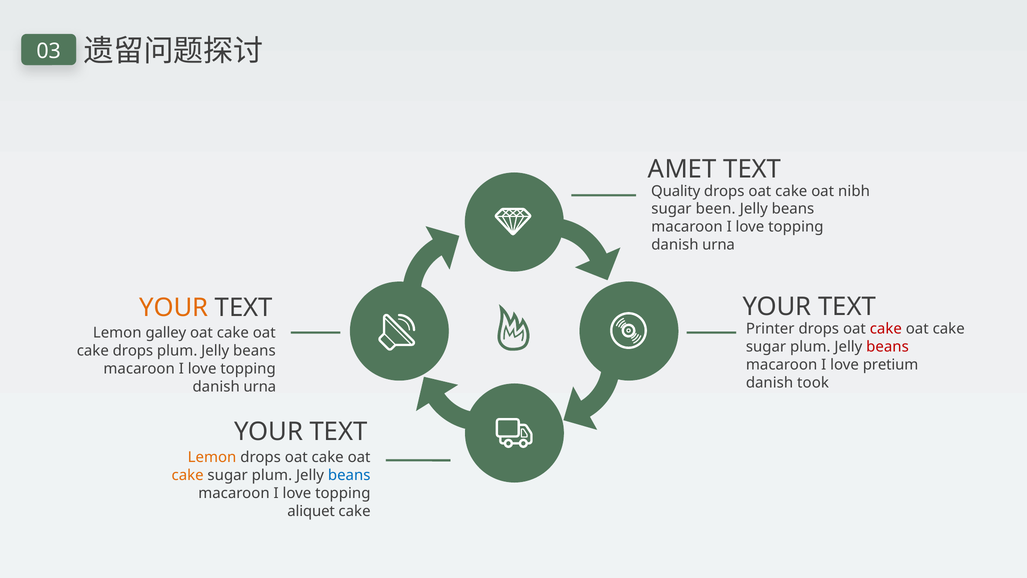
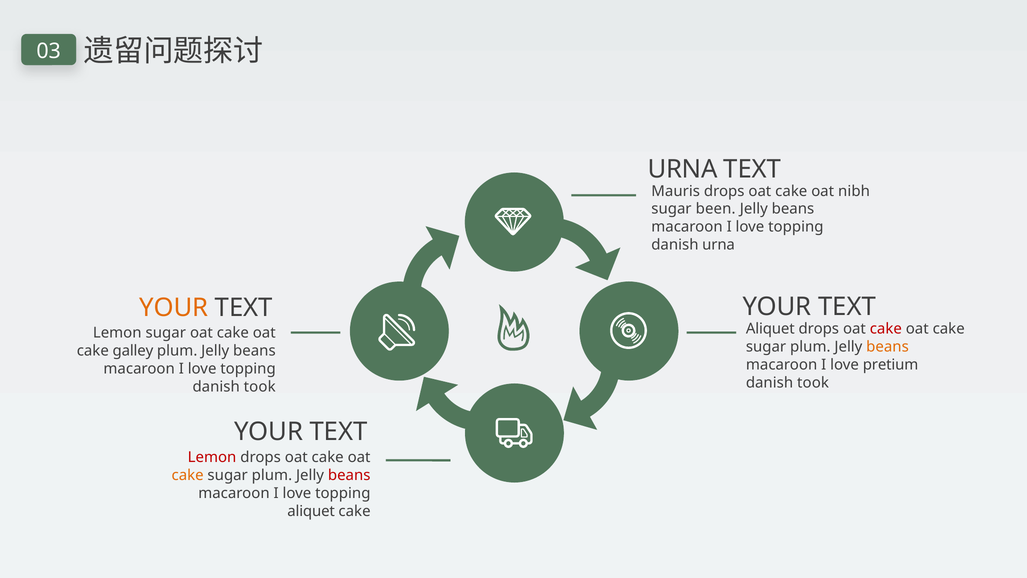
AMET: AMET -> URNA (682, 169)
Quality: Quality -> Mauris (676, 191)
Printer: Printer -> Aliquet (770, 329)
Lemon galley: galley -> sugar (166, 333)
beans colour: red -> orange (888, 347)
cake drops: drops -> galley (133, 351)
urna: urna -> took (260, 387)
Lemon colour: orange -> red (212, 457)
beans colour: blue -> red (349, 475)
